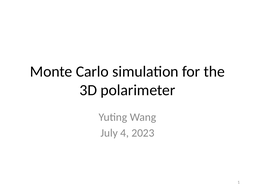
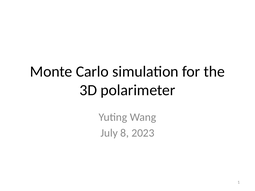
4: 4 -> 8 (125, 133)
